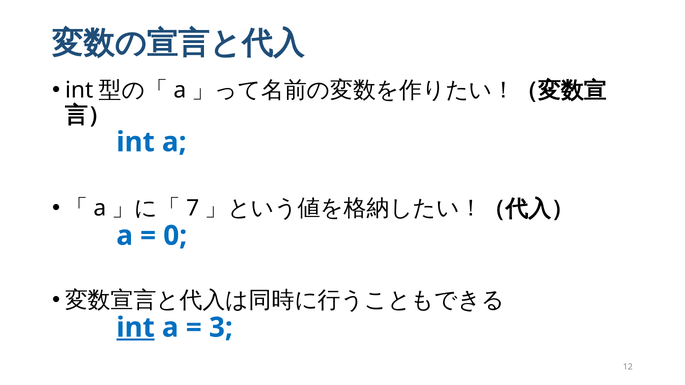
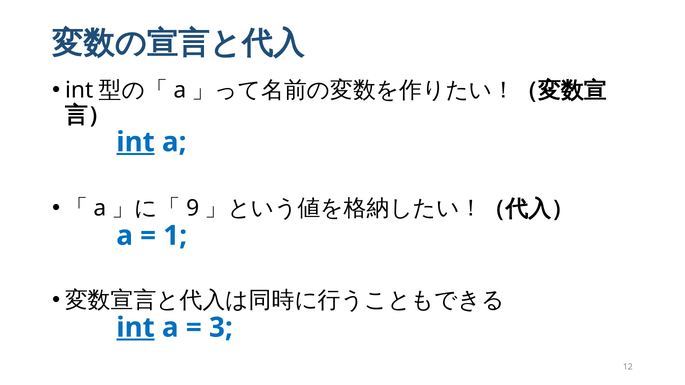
int underline: none -> present (136, 142)
7: 7 -> 9 (193, 209)
0: 0 -> 1 (175, 236)
